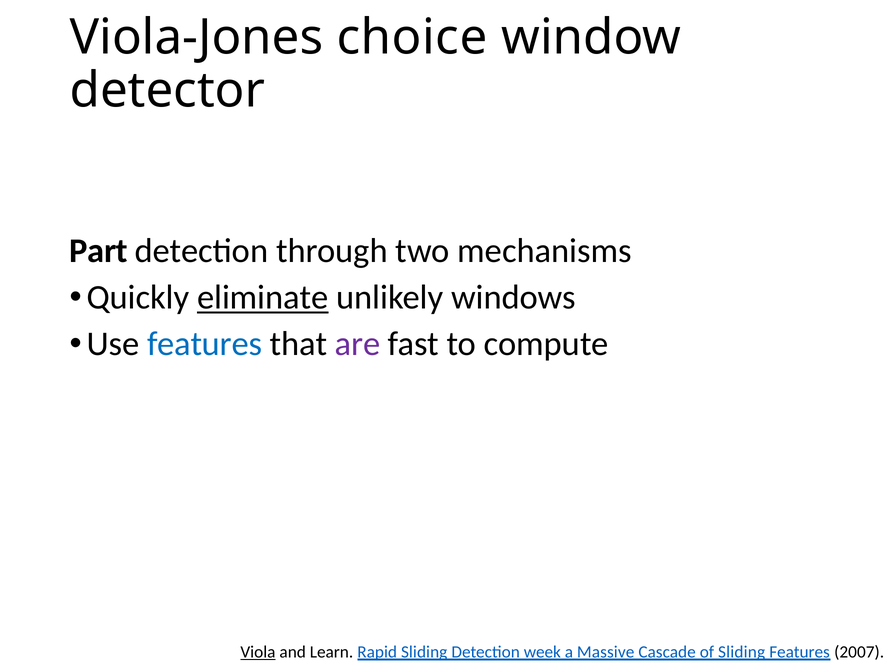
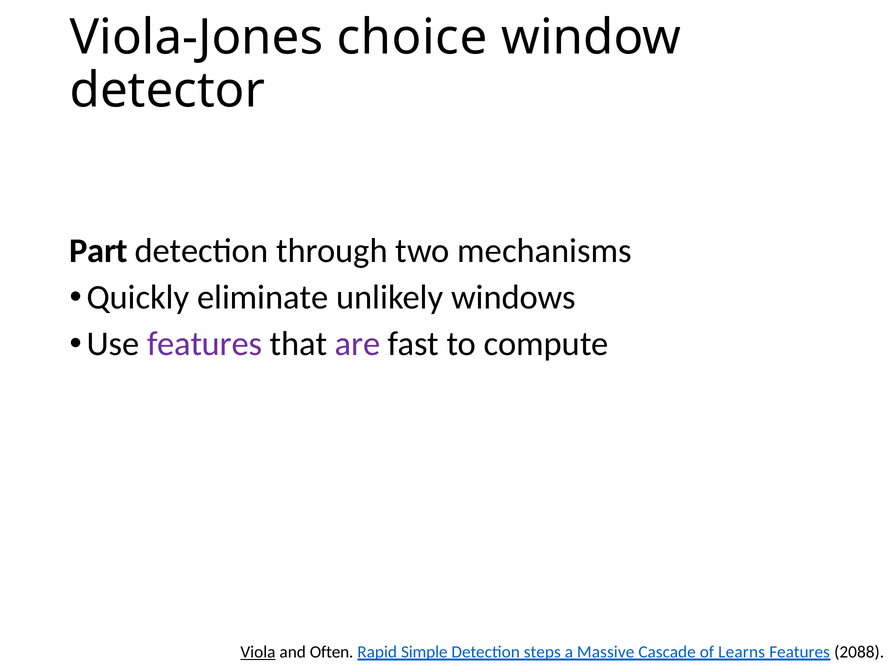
eliminate underline: present -> none (263, 297)
features colour: blue -> purple (205, 344)
Learn: Learn -> Often (332, 652)
Rapid Sliding: Sliding -> Simple (424, 652)
week: week -> steps (542, 652)
of Sliding: Sliding -> Learns (742, 652)
2007: 2007 -> 2088 (859, 652)
